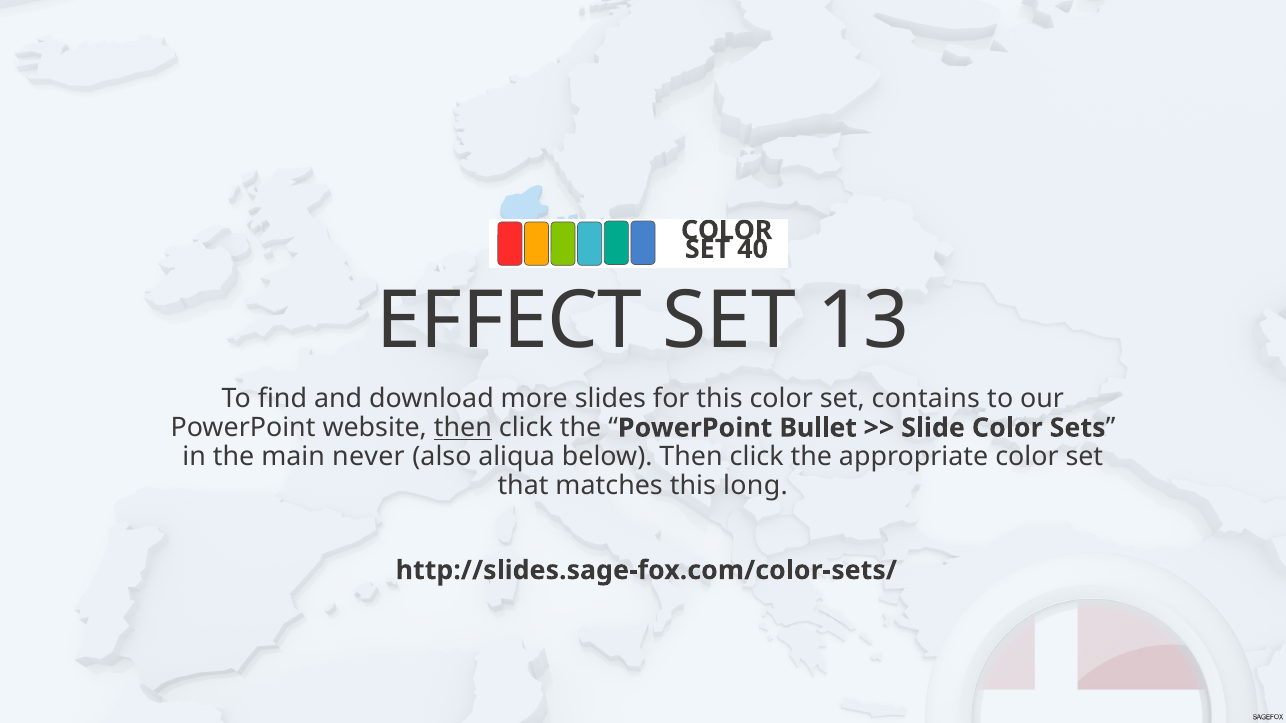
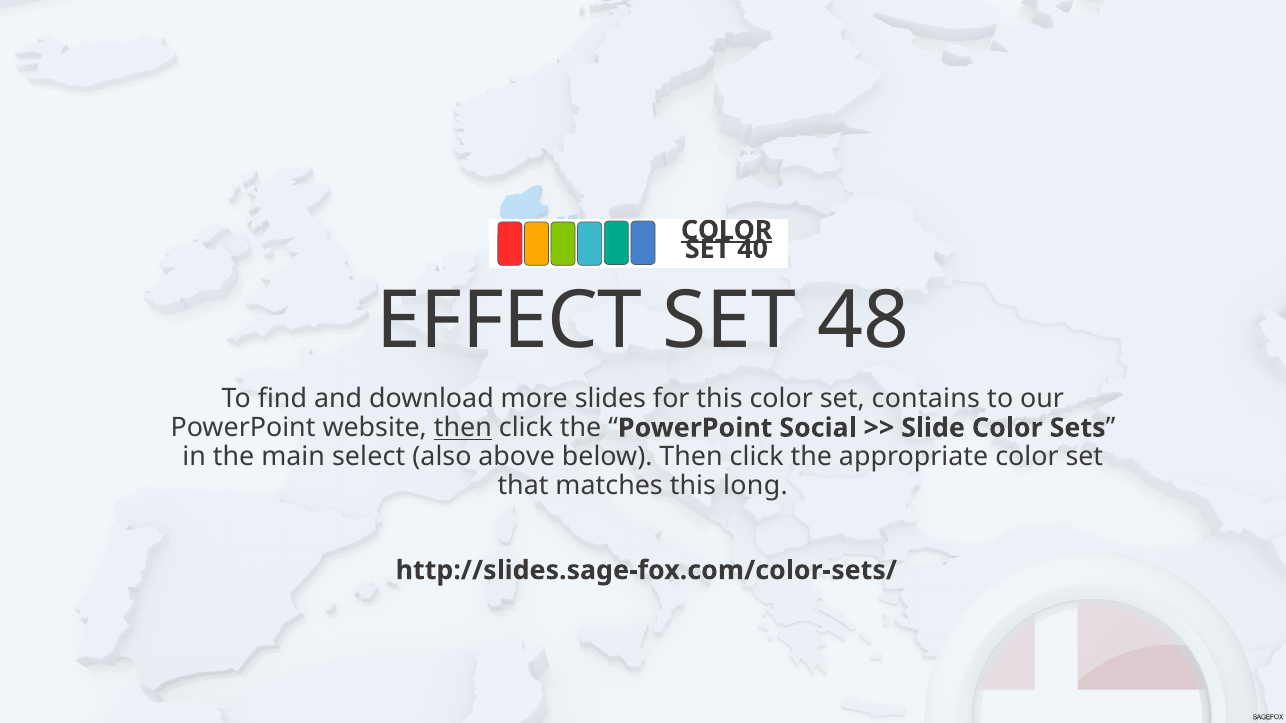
COLOR underline: none -> present (727, 230)
13: 13 -> 48 (863, 321)
Bullet: Bullet -> Social (818, 428)
never: never -> select (369, 457)
aliqua: aliqua -> above (517, 457)
